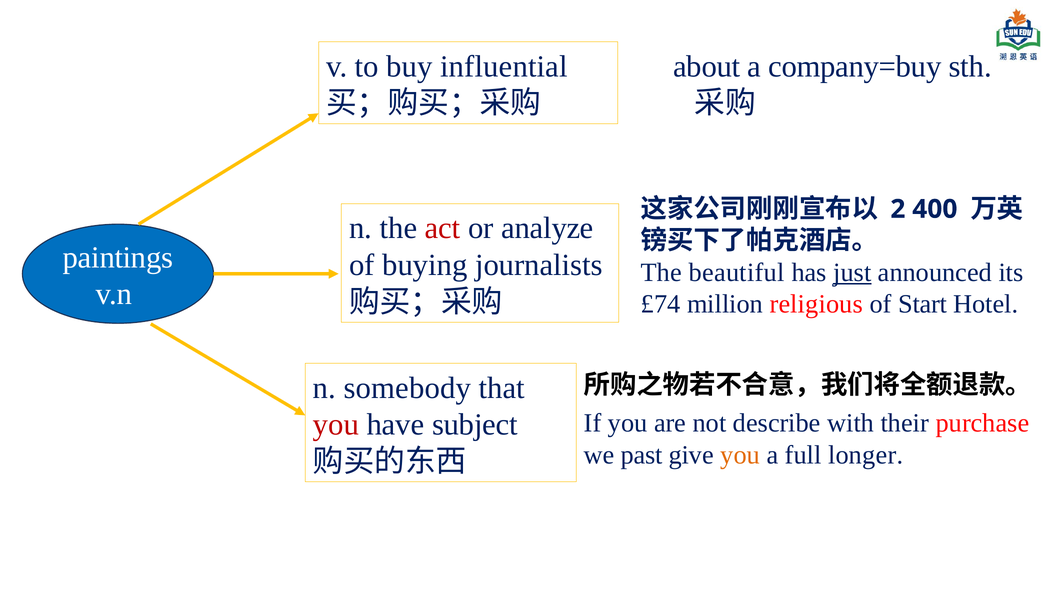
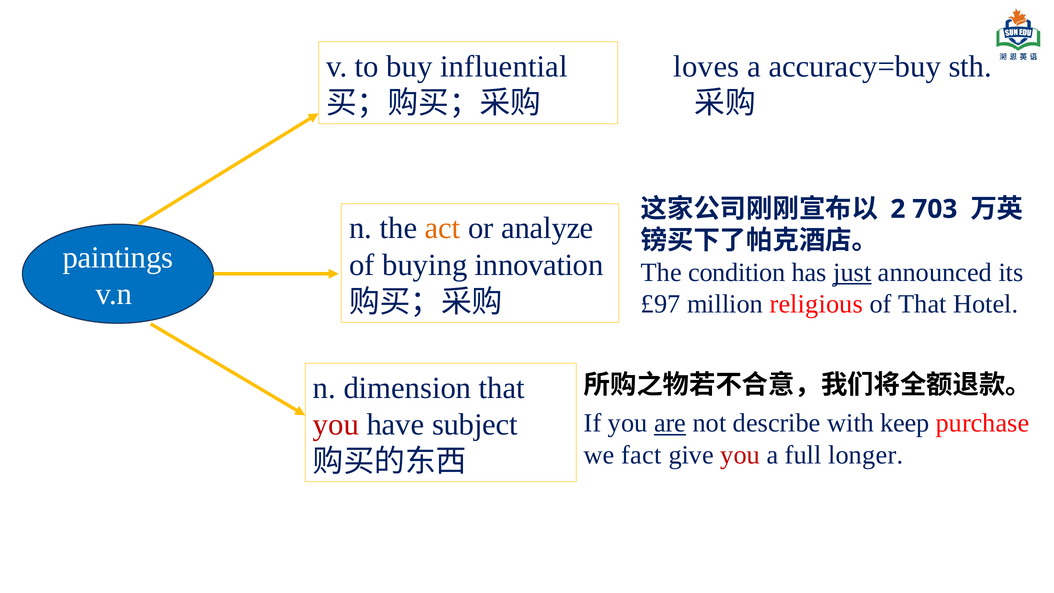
about: about -> loves (706, 66)
company=buy: company=buy -> accuracy=buy (855, 66)
400: 400 -> 703 (935, 209)
act colour: red -> orange (443, 228)
journalists: journalists -> innovation (539, 265)
beautiful: beautiful -> condition (737, 272)
£74: £74 -> £97 (661, 304)
of Start: Start -> That (922, 304)
somebody: somebody -> dimension (407, 388)
are underline: none -> present (670, 423)
their: their -> keep (905, 423)
past: past -> fact (641, 455)
you colour: orange -> red (740, 455)
